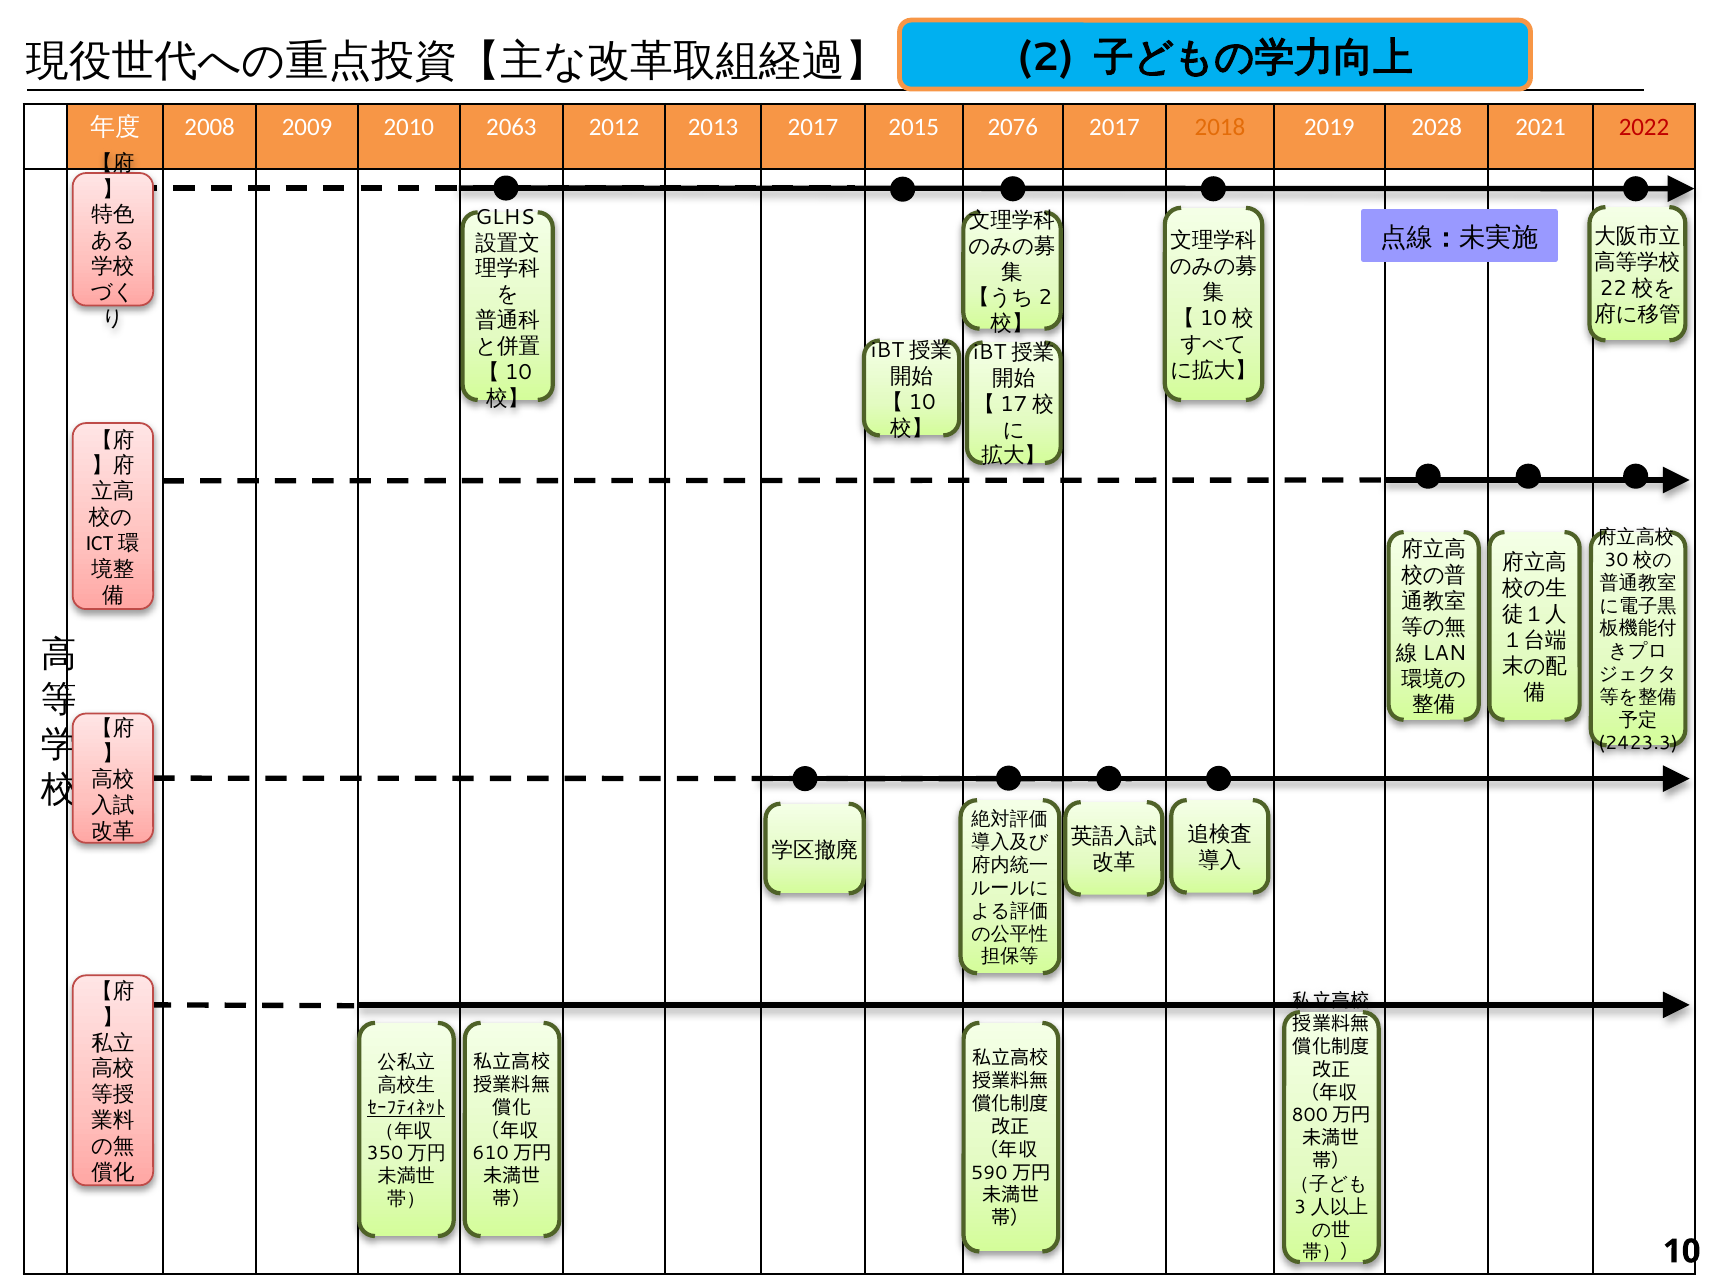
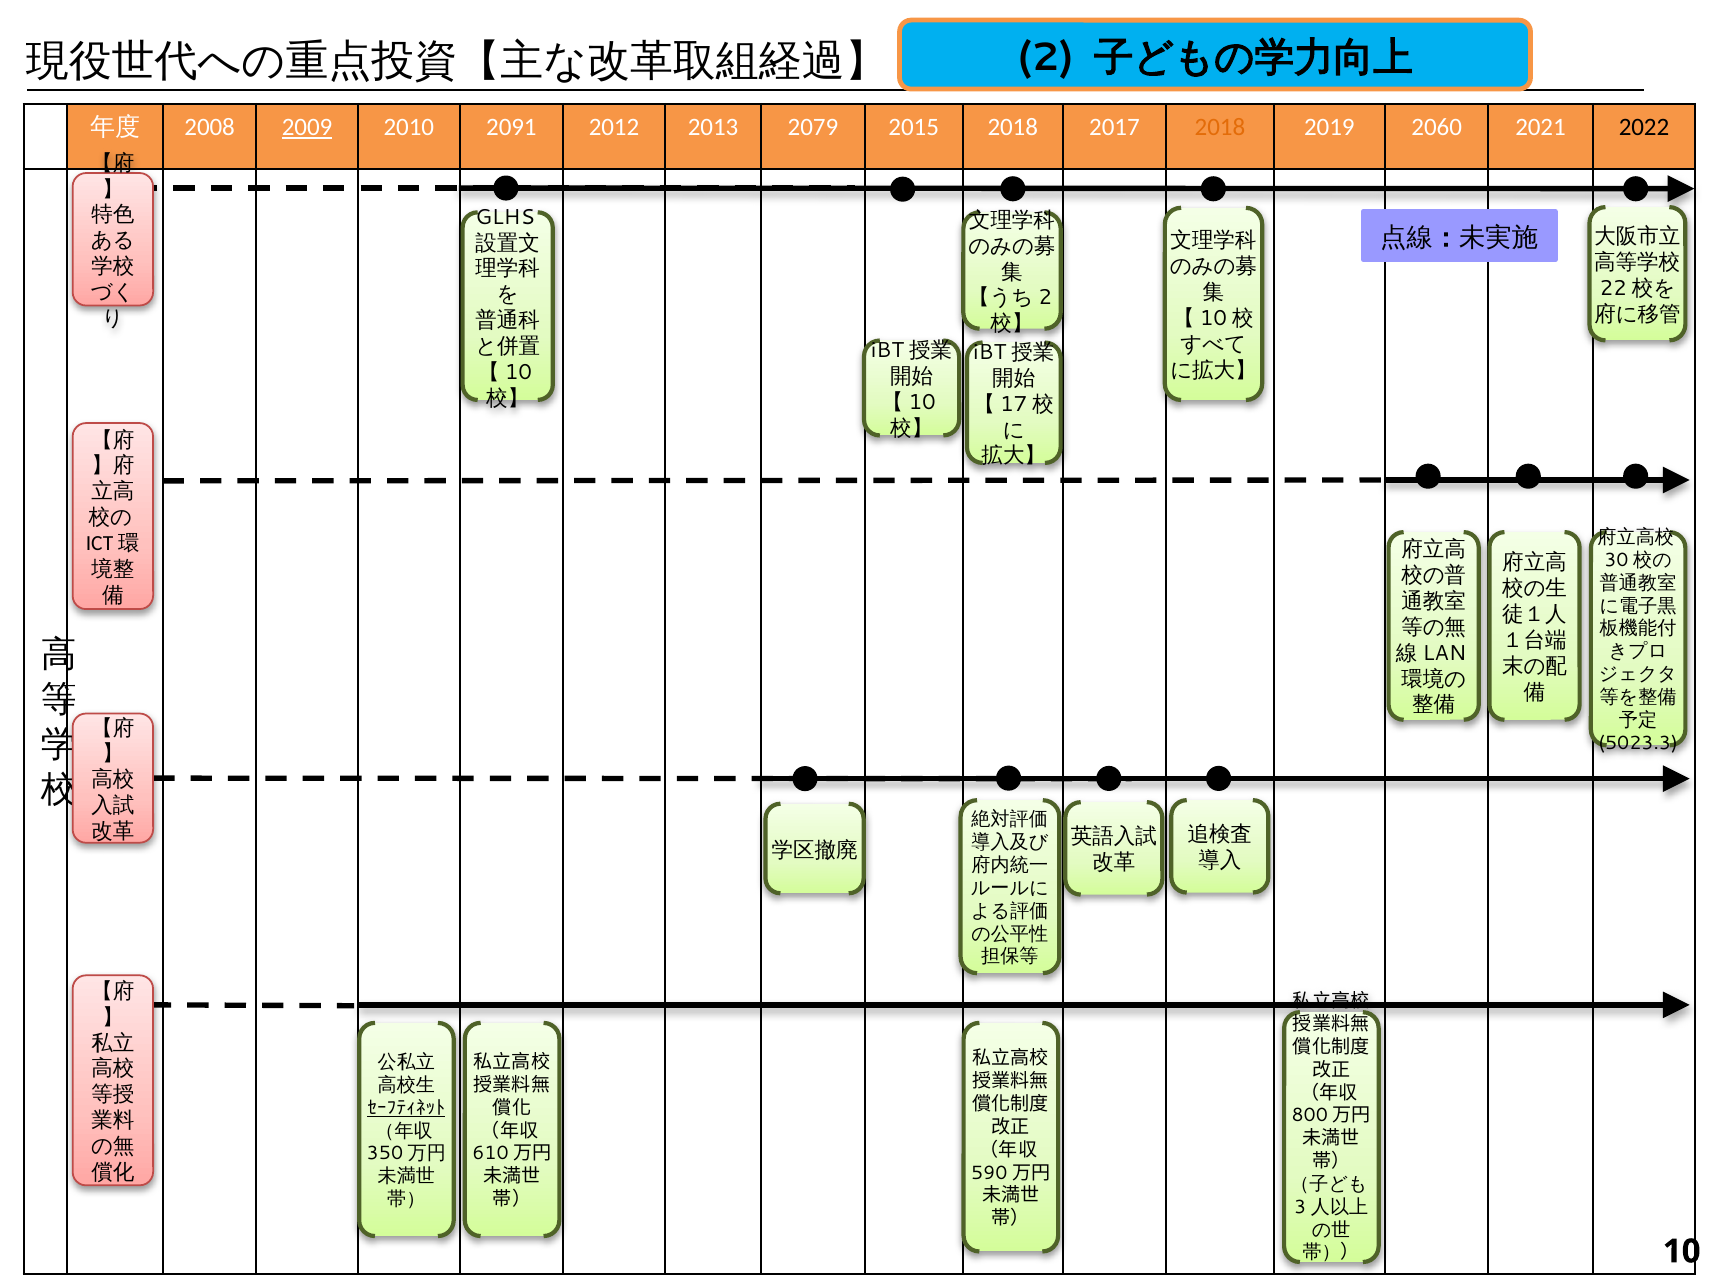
2009 underline: none -> present (307, 127)
2063: 2063 -> 2091 (511, 127)
2013 2017: 2017 -> 2079 (813, 127)
2015 2076: 2076 -> 2018 (1013, 127)
2028: 2028 -> 2060 (1437, 127)
2022 colour: red -> black (1644, 127)
2423.3: 2423.3 -> 5023.3 (1638, 743)
